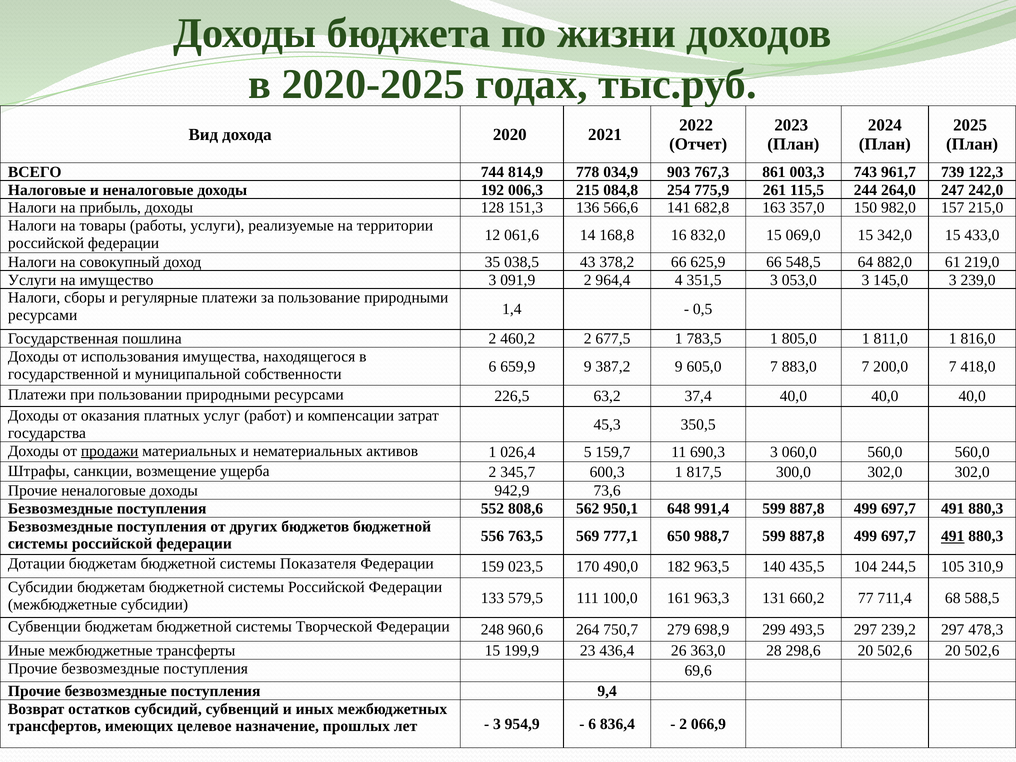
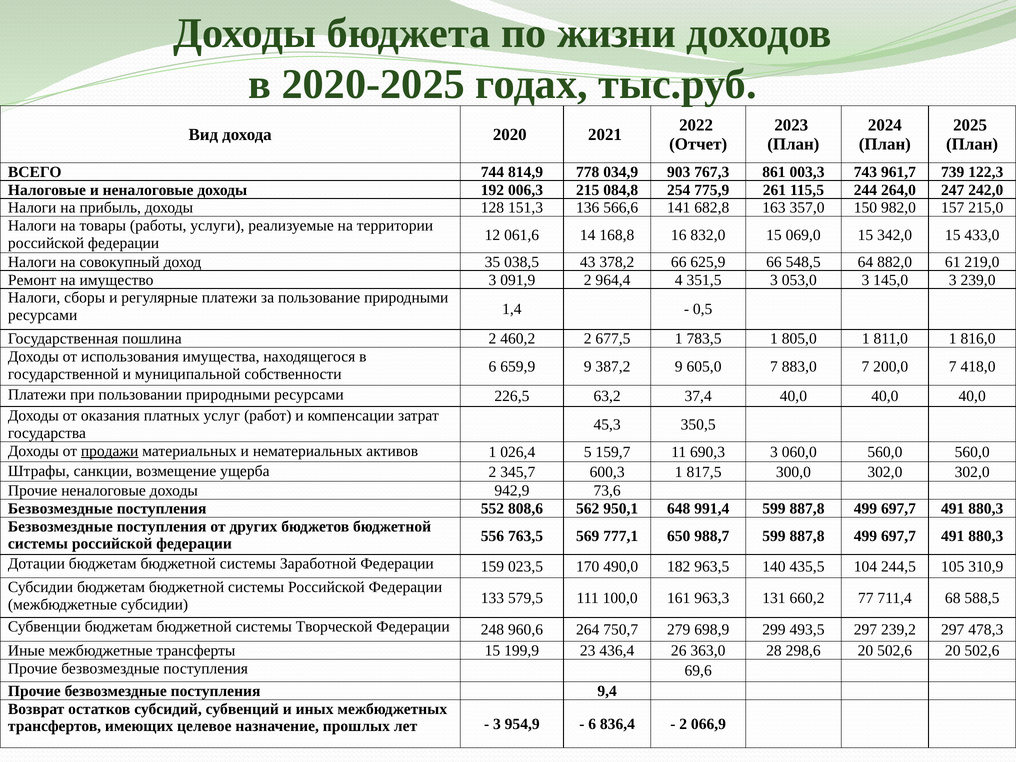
Услуги: Услуги -> Ремонт (32, 280)
491 underline: present -> none (953, 536)
Показателя: Показателя -> Заработной (318, 564)
